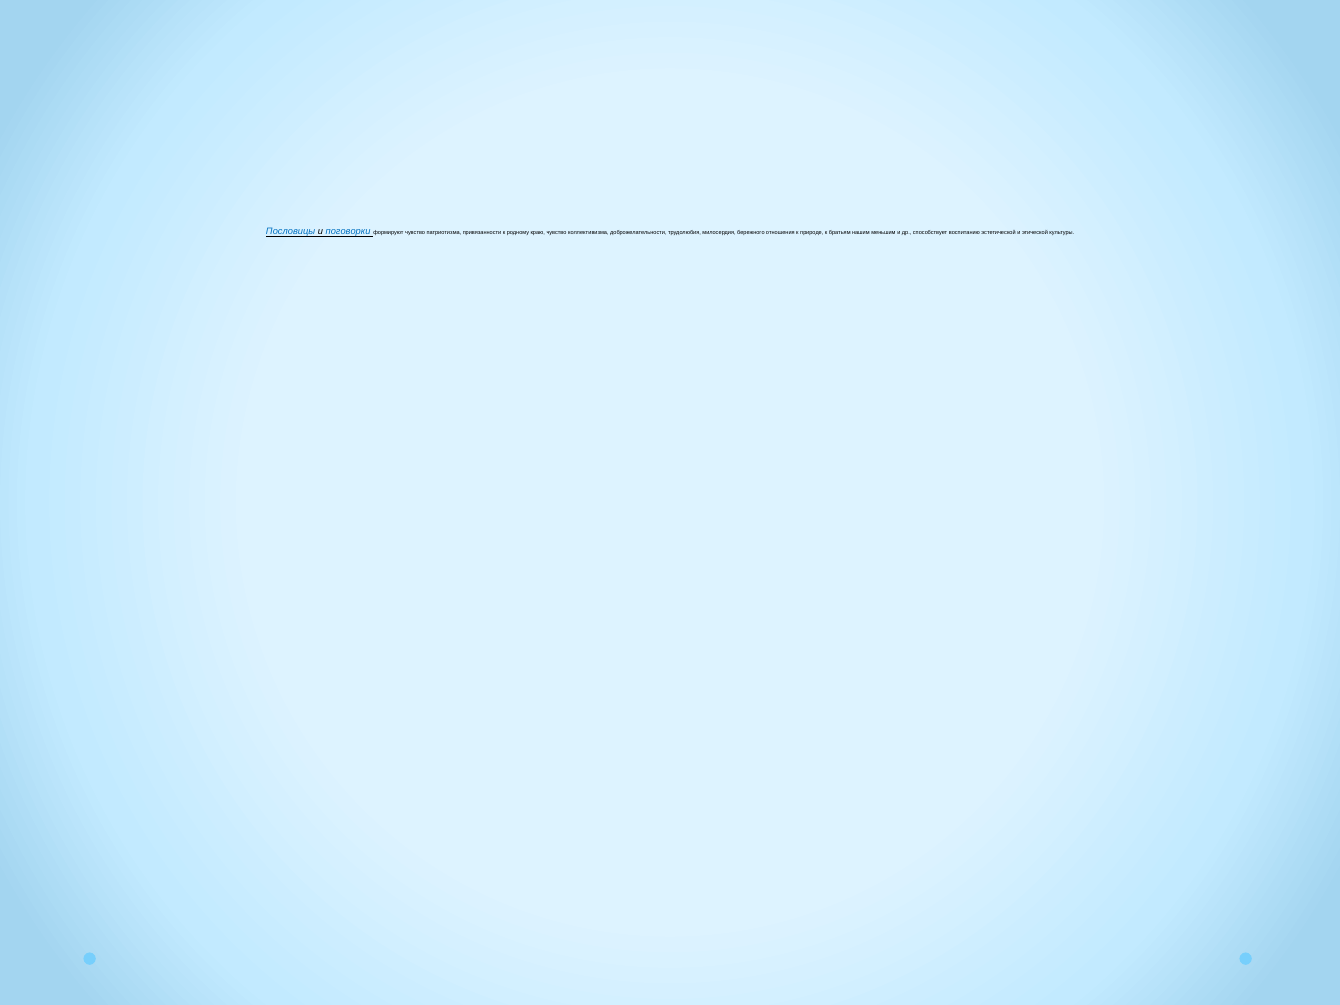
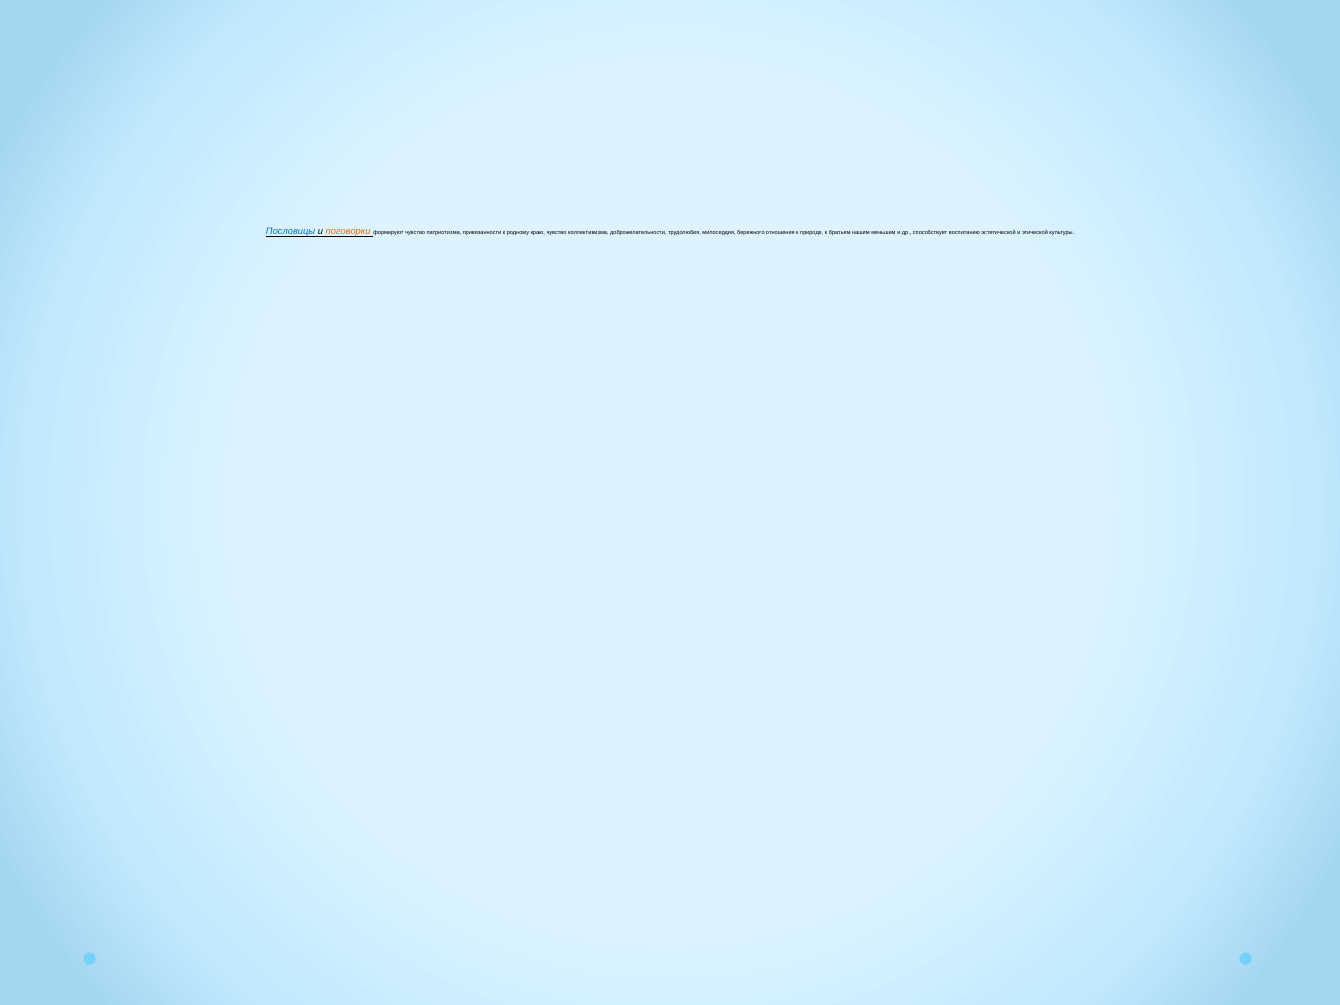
поговорки colour: blue -> orange (348, 232)
